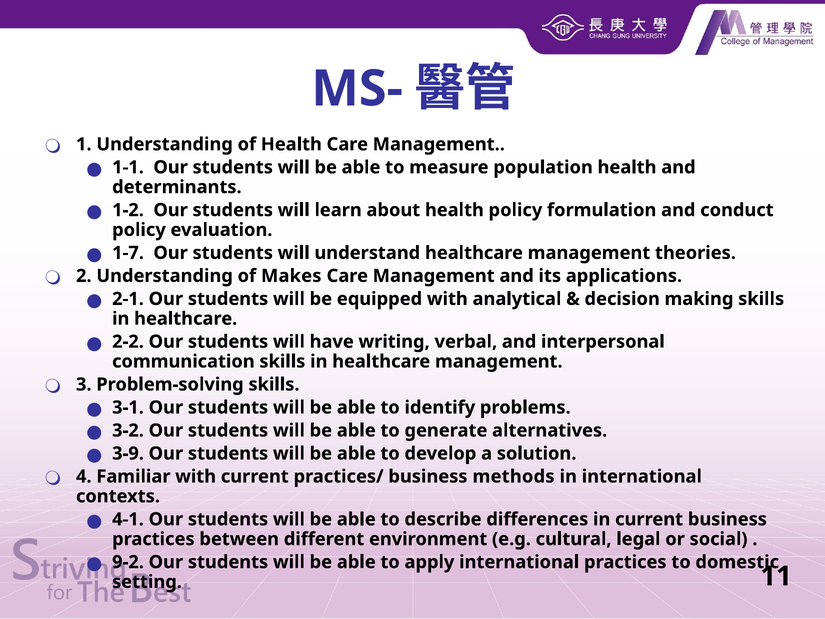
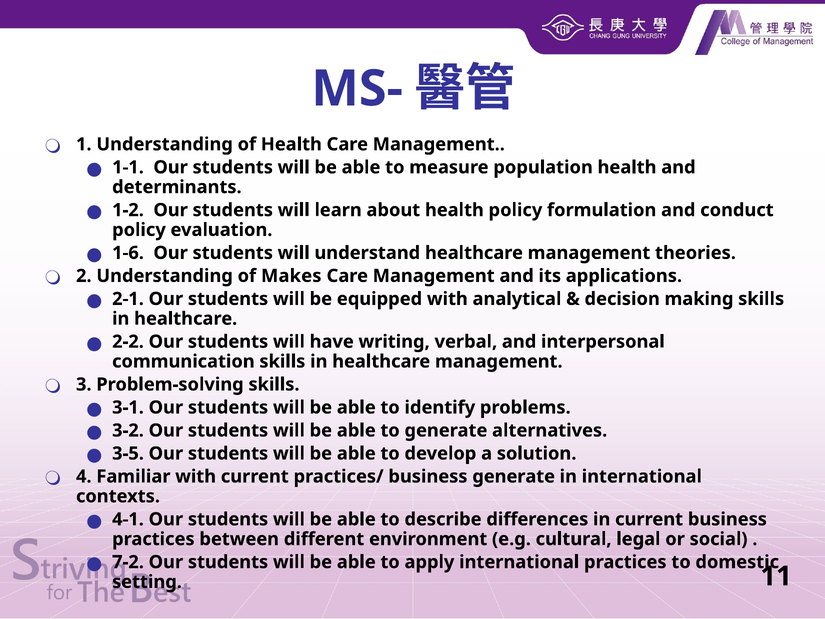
1-7: 1-7 -> 1-6 (128, 253)
3-9: 3-9 -> 3-5 (128, 453)
business methods: methods -> generate (514, 476)
9-2: 9-2 -> 7-2 (128, 562)
